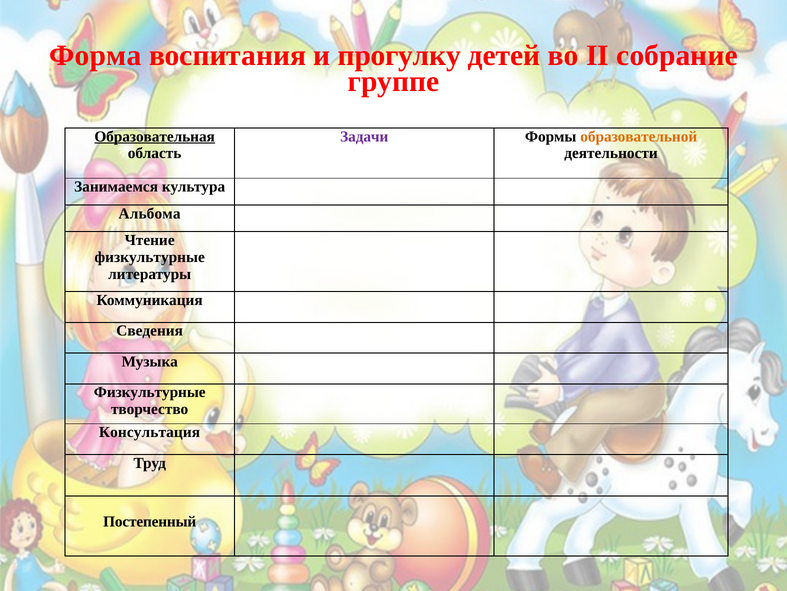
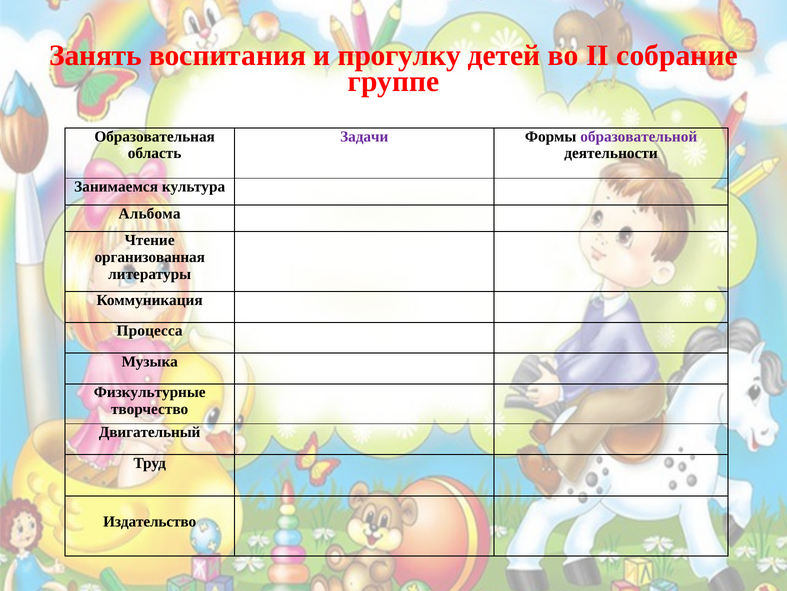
Форма: Форма -> Занять (96, 55)
Образовательная underline: present -> none (155, 136)
образовательной colour: orange -> purple (639, 136)
физкультурные: физкультурные -> организованная (150, 257)
Сведения: Сведения -> Процесса (150, 330)
Консультация: Консультация -> Двигательный (150, 432)
Постепенный: Постепенный -> Издательство (150, 521)
